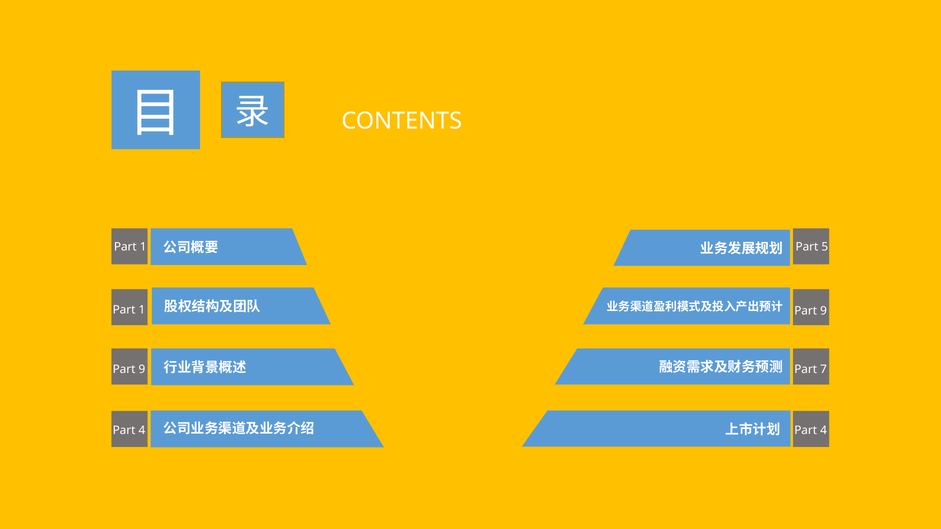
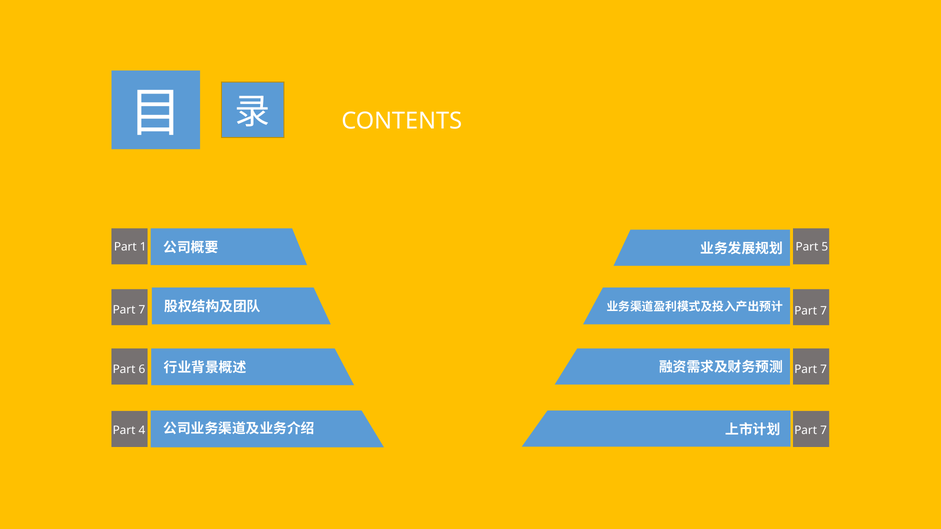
1: 1 -> 7 (142, 310)
9: 9 -> 7 (824, 311)
9: 9 -> 6 (142, 370)
4: 4 -> 7 (824, 430)
